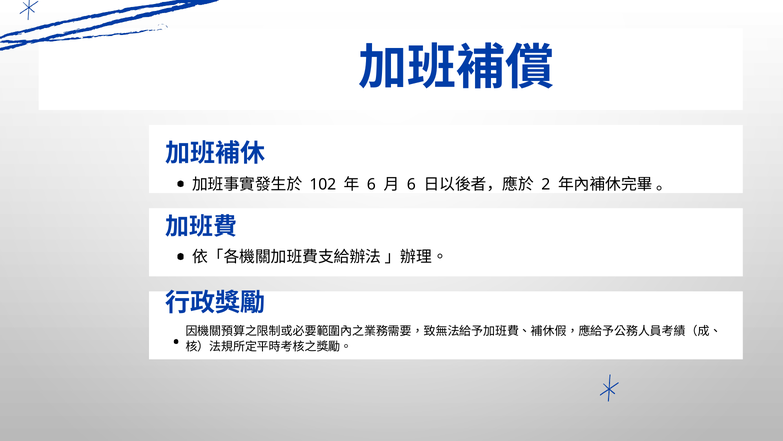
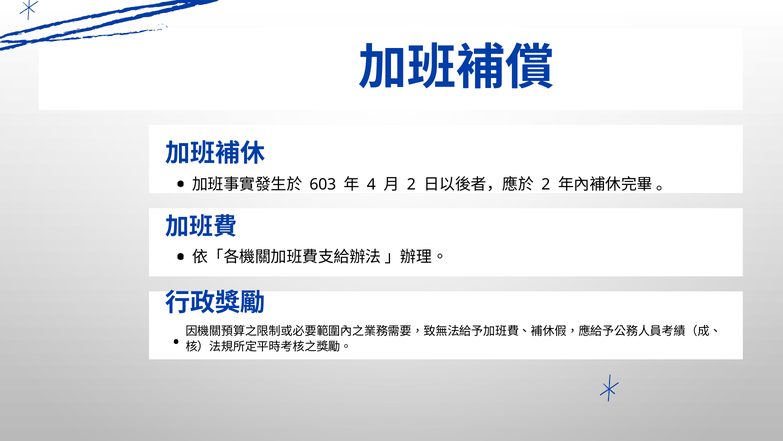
102: 102 -> 603 (323, 184)
6: 6 -> 4 (371, 184)
6: 6 -> 2 (411, 184)
